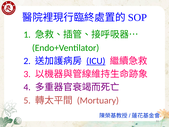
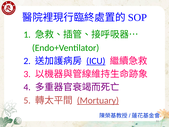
Mortuary underline: none -> present (98, 100)
